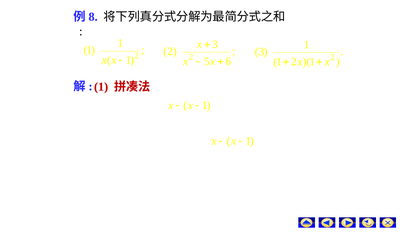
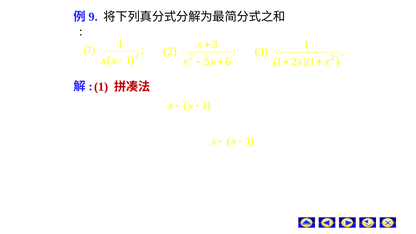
8: 8 -> 9 (93, 17)
